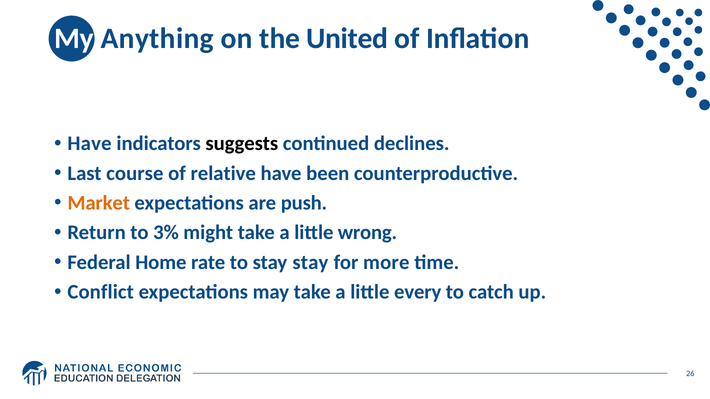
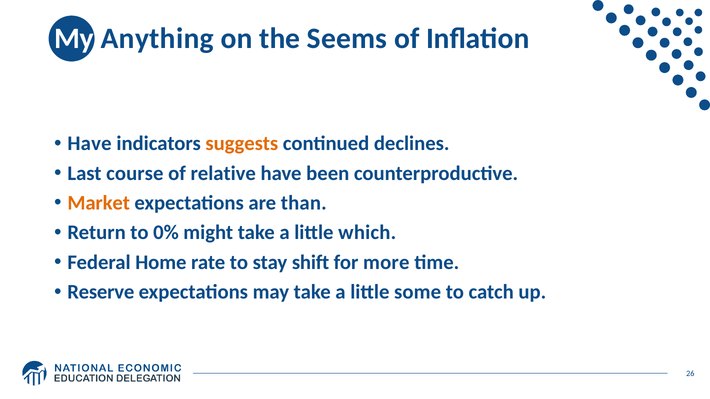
United: United -> Seems (347, 38)
suggests colour: black -> orange (242, 144)
push: push -> than (304, 203)
3%: 3% -> 0% (166, 233)
wrong: wrong -> which (367, 233)
stay stay: stay -> shift (311, 263)
Conflict: Conflict -> Reserve (101, 292)
every: every -> some (418, 292)
